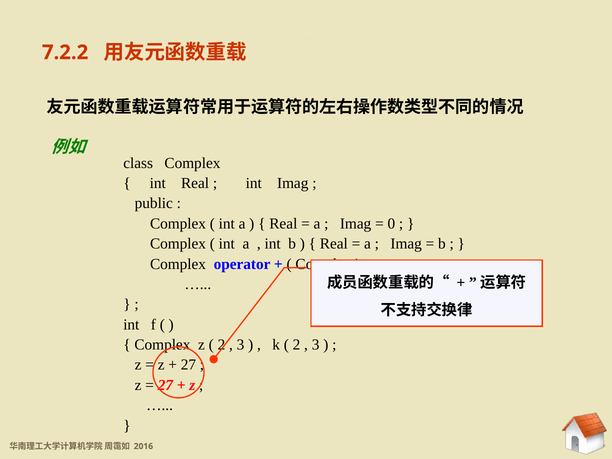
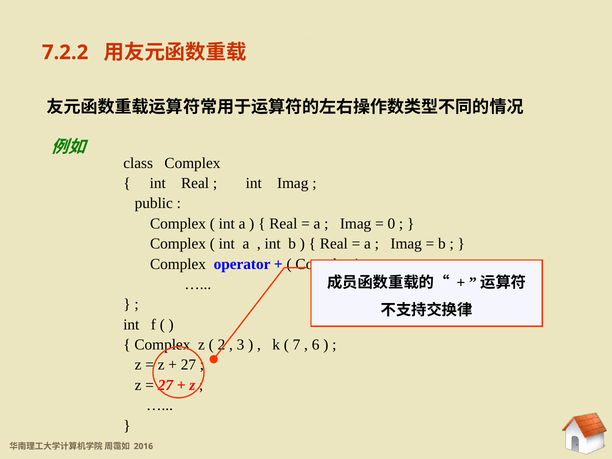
2: 2 -> 7 (297, 345)
3: 3 -> 6 (316, 345)
